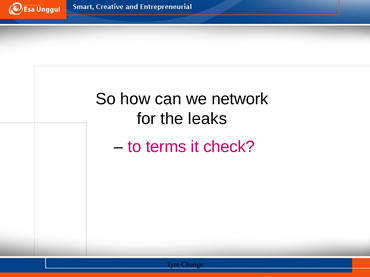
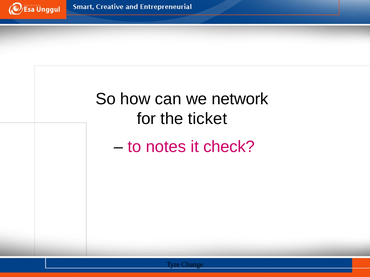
leaks: leaks -> ticket (208, 119)
terms: terms -> notes (166, 147)
